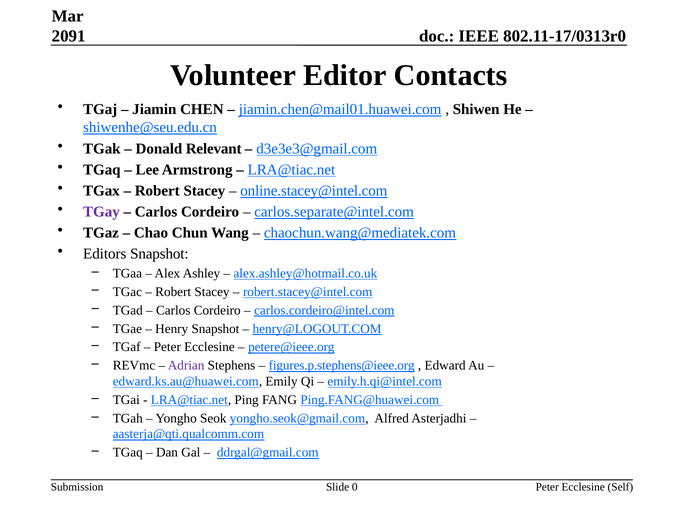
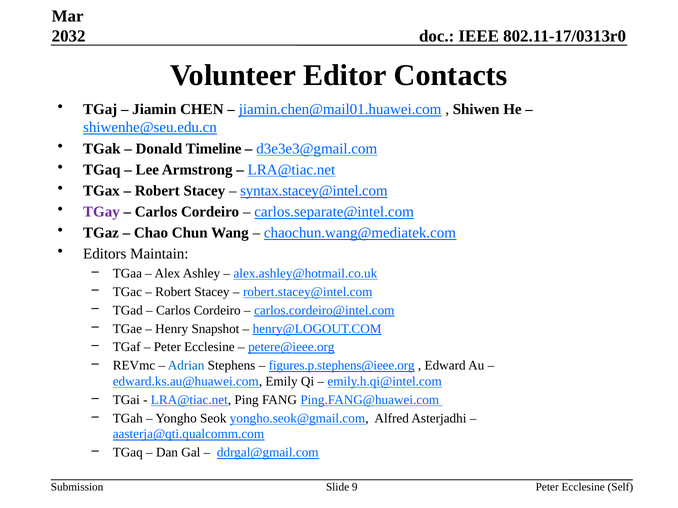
2091: 2091 -> 2032 (69, 36)
Relevant: Relevant -> Timeline (214, 149)
online.stacey@intel.com: online.stacey@intel.com -> syntax.stacey@intel.com (314, 191)
Editors Snapshot: Snapshot -> Maintain (159, 254)
Adrian colour: purple -> blue (186, 366)
0: 0 -> 9 (355, 488)
